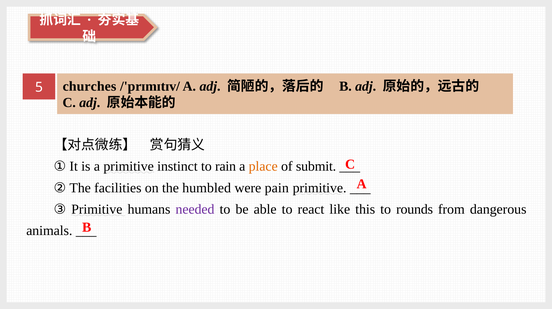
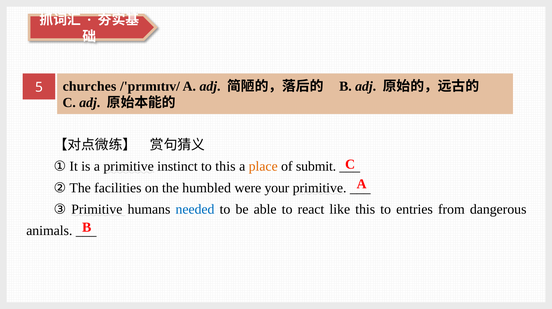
to rain: rain -> this (225, 167)
pain: pain -> your (277, 188)
needed colour: purple -> blue (195, 209)
rounds: rounds -> entries (415, 209)
